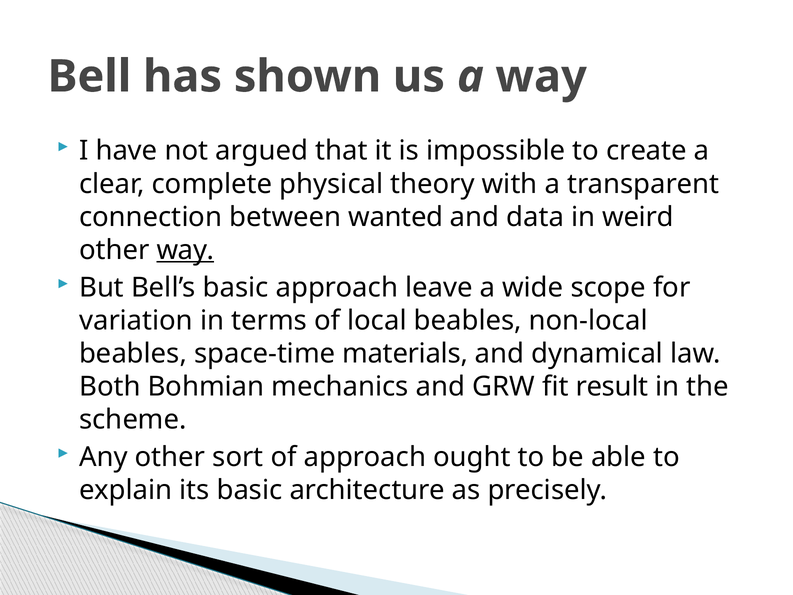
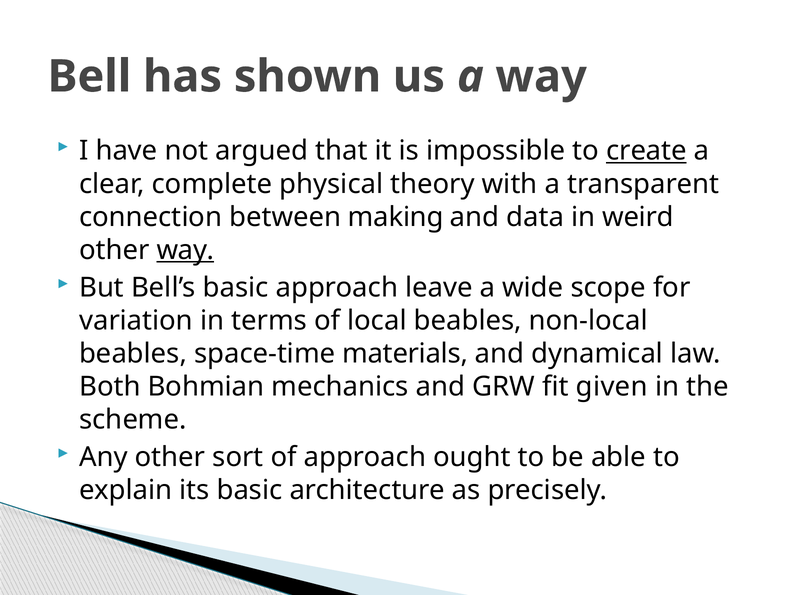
create underline: none -> present (646, 151)
wanted: wanted -> making (396, 217)
result: result -> given (612, 386)
